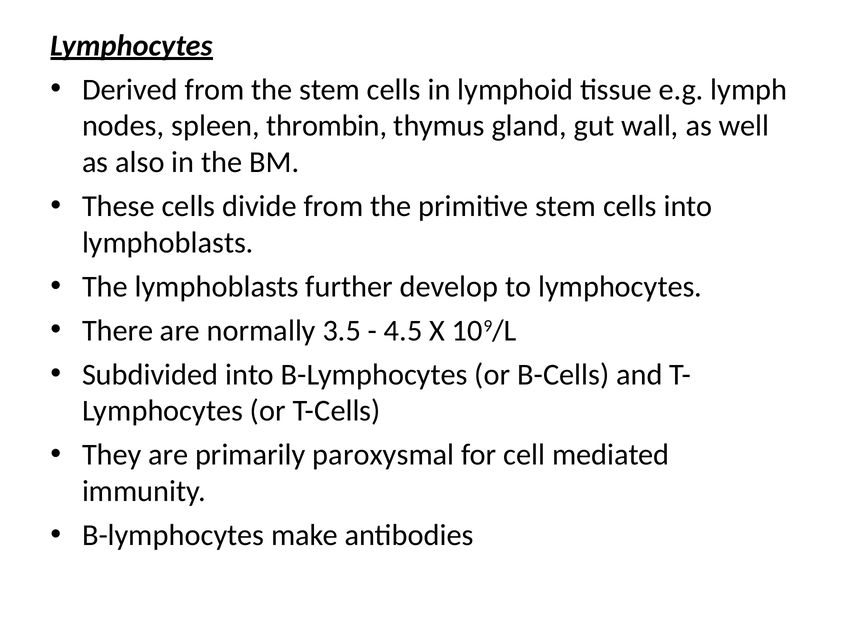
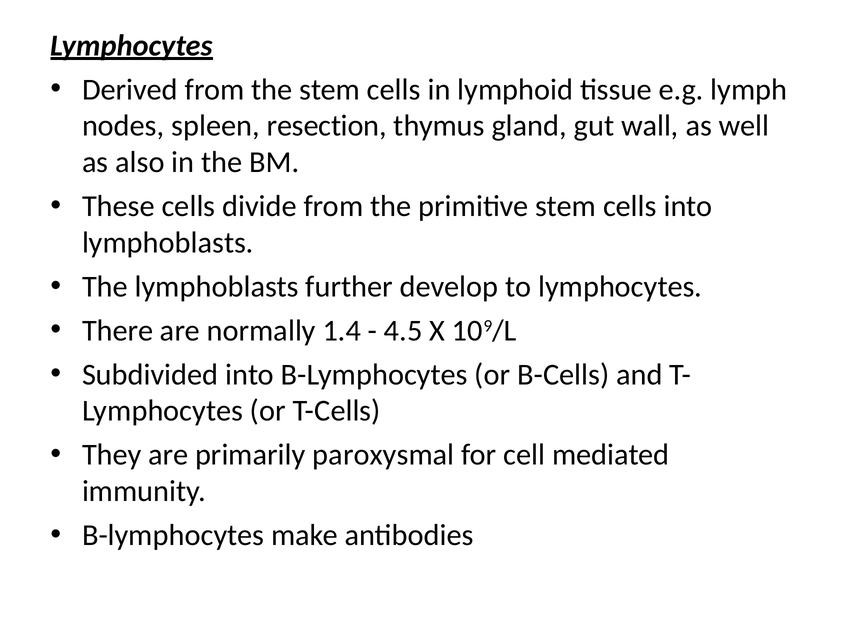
thrombin: thrombin -> resection (327, 126)
3.5: 3.5 -> 1.4 (342, 330)
